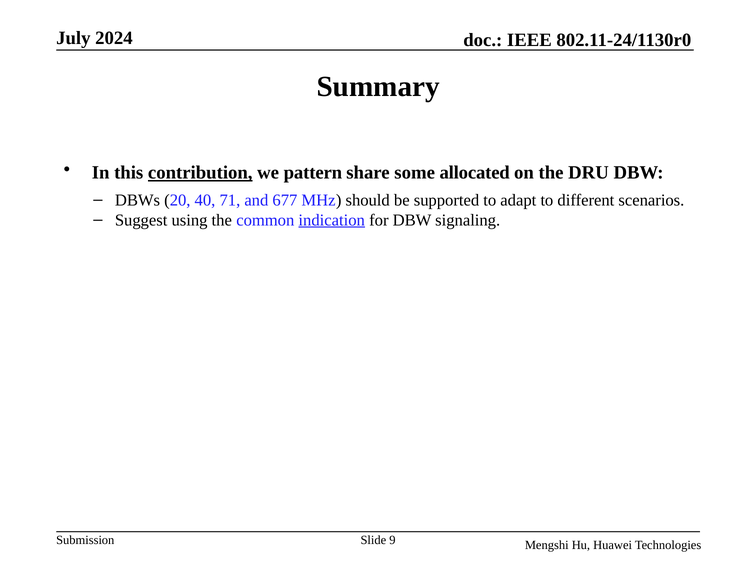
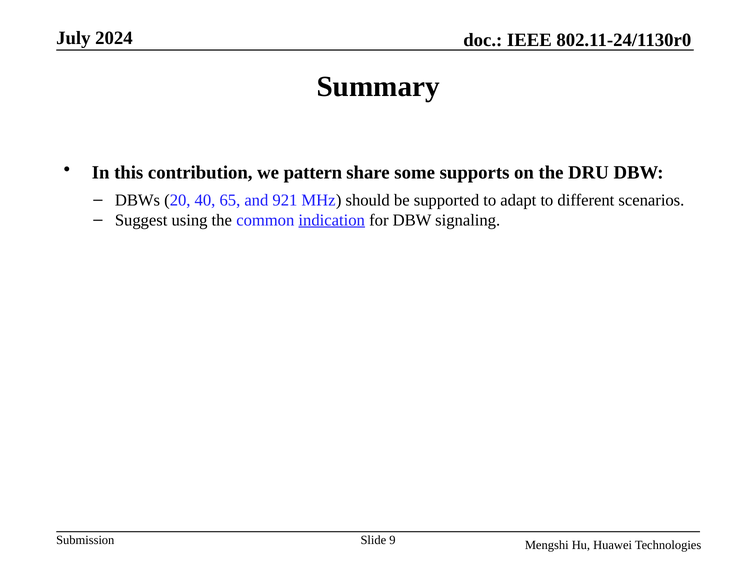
contribution underline: present -> none (200, 172)
allocated: allocated -> supports (475, 172)
71: 71 -> 65 (230, 200)
677: 677 -> 921 (285, 200)
